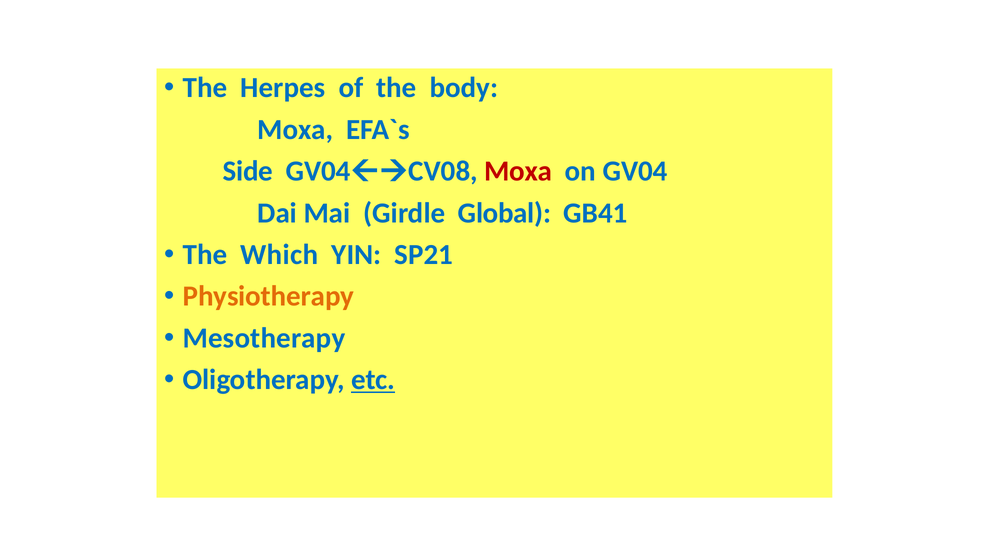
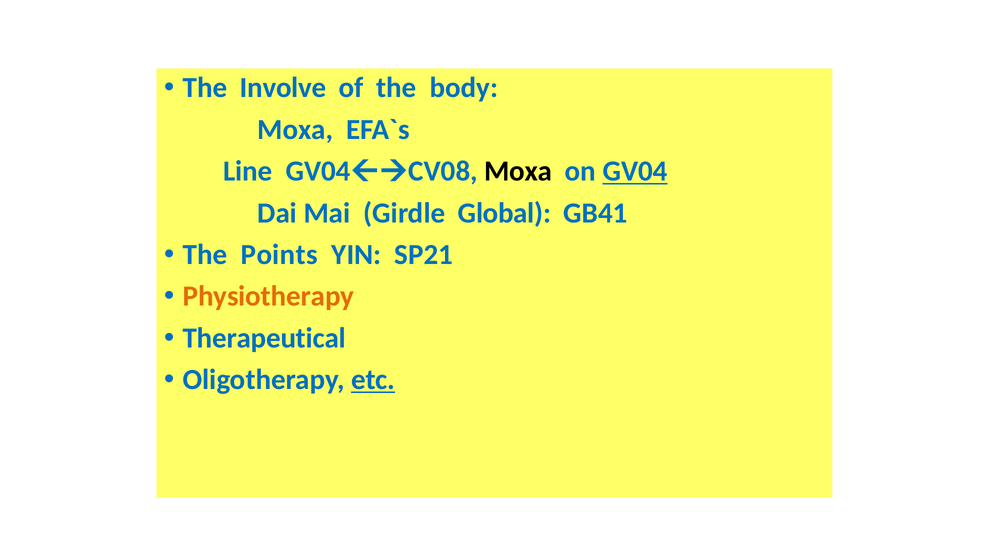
Herpes: Herpes -> Involve (283, 88)
Side: Side -> Line (248, 171)
Moxa colour: red -> black (518, 171)
GV04 underline: none -> present (635, 171)
Which: Which -> Points (279, 255)
Mesotherapy: Mesotherapy -> Therapeutical (264, 338)
